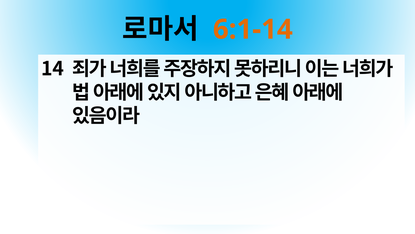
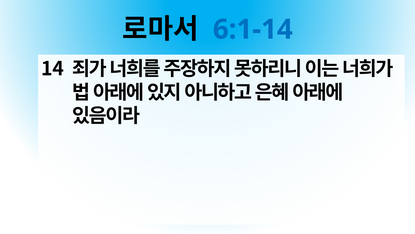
6:1-14 colour: orange -> blue (253, 29)
